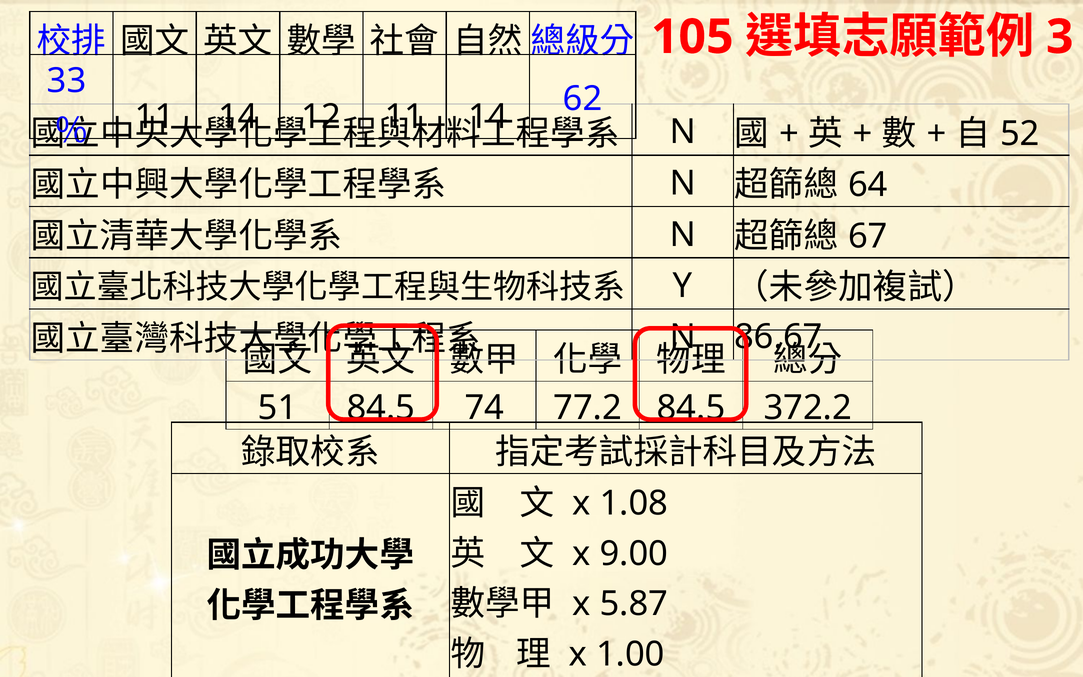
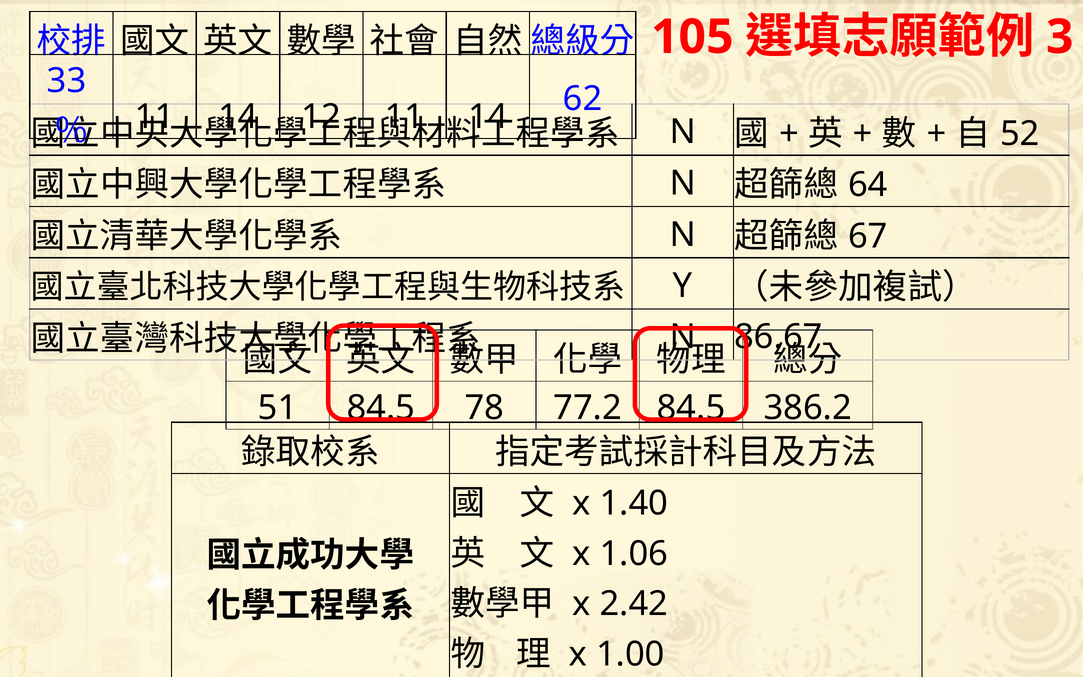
74: 74 -> 78 (484, 408)
372.2: 372.2 -> 386.2 (808, 408)
1.08: 1.08 -> 1.40 (634, 503)
9.00: 9.00 -> 1.06 (634, 554)
5.87: 5.87 -> 2.42 (634, 604)
